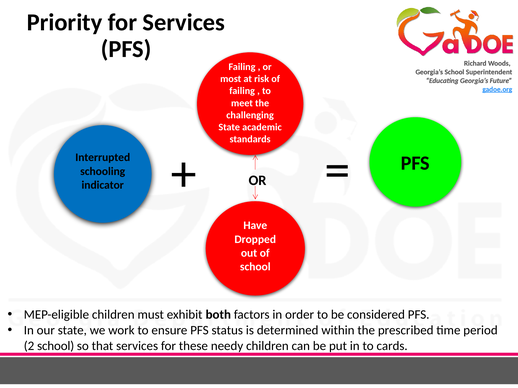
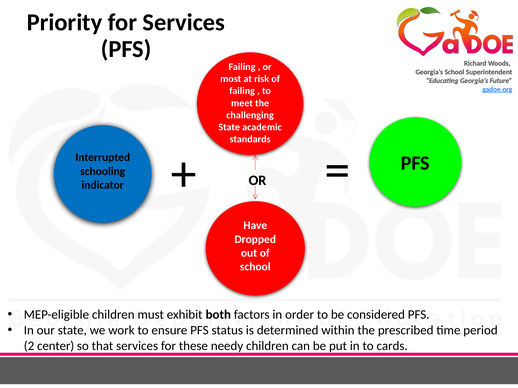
2 school: school -> center (56, 346)
